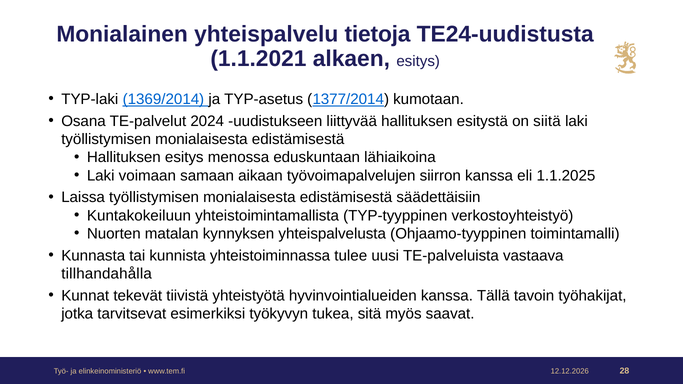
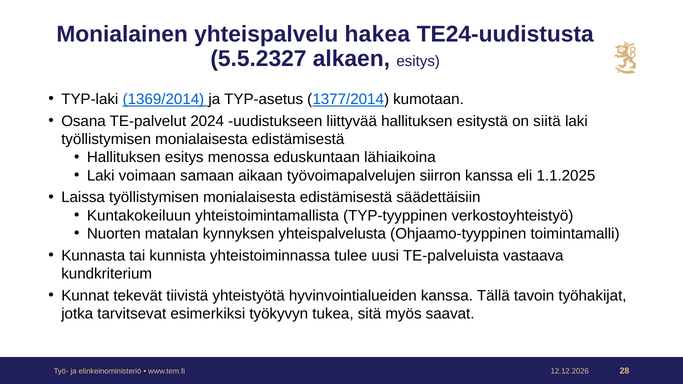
tietoja: tietoja -> hakea (377, 34)
1.1.2021: 1.1.2021 -> 5.5.2327 (258, 59)
tillhandahålla: tillhandahålla -> kundkriterium (107, 274)
